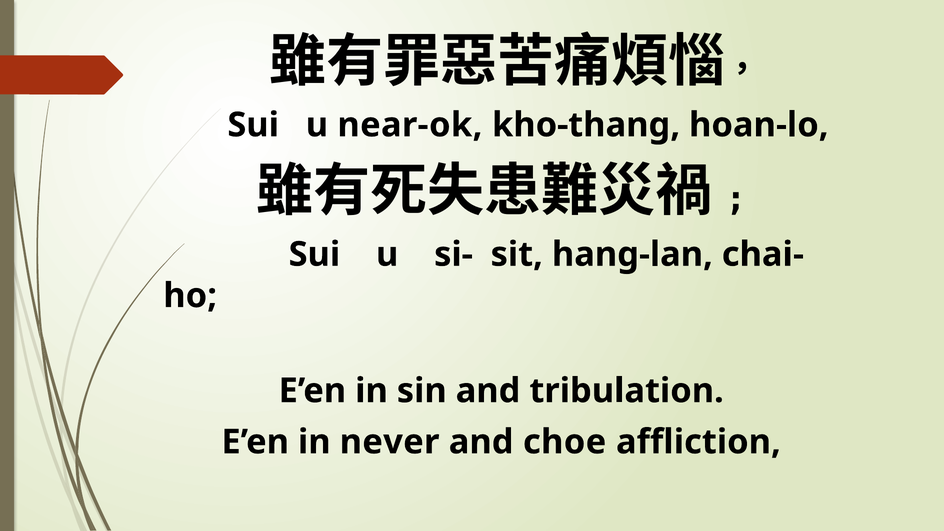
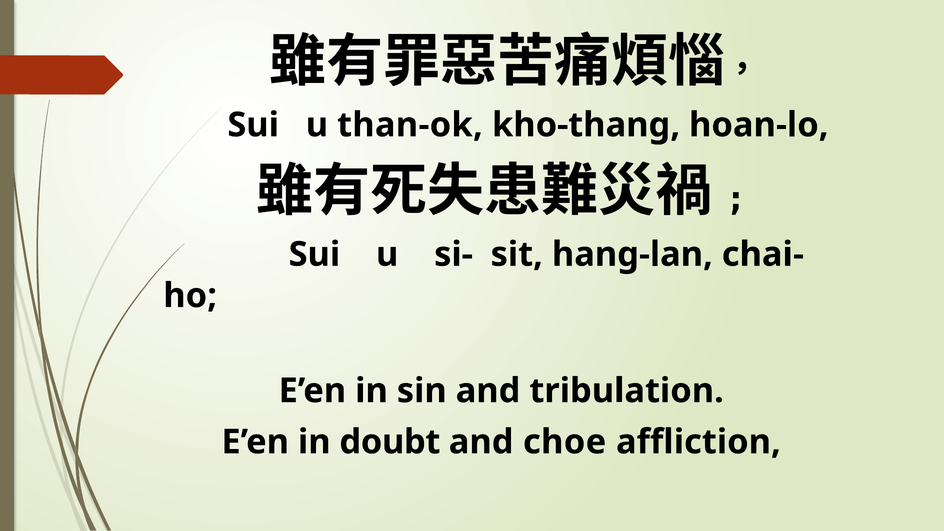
near-ok: near-ok -> than-ok (410, 125)
never: never -> doubt (390, 442)
